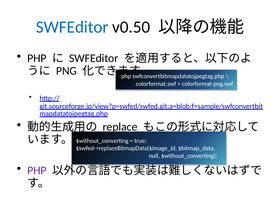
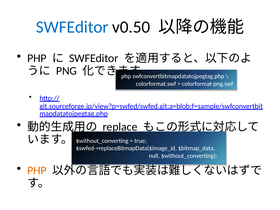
PHP colour: purple -> orange (37, 170)
